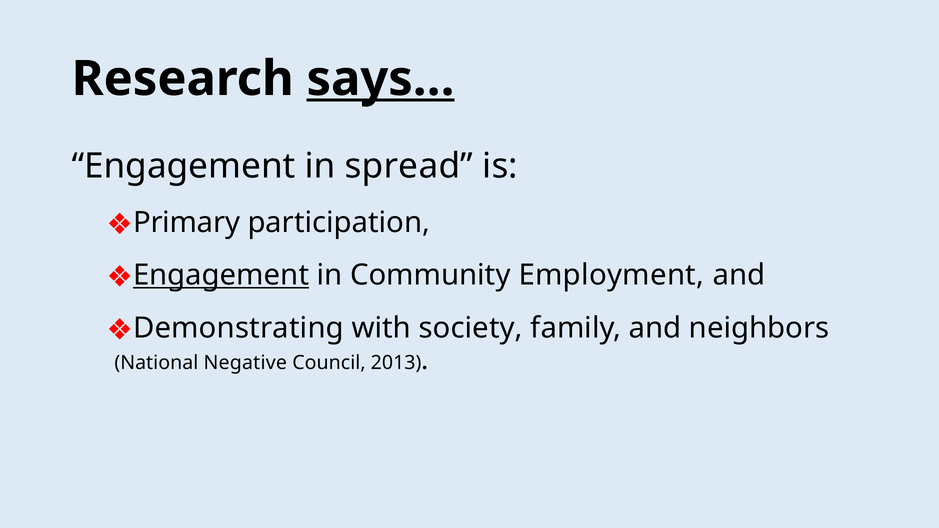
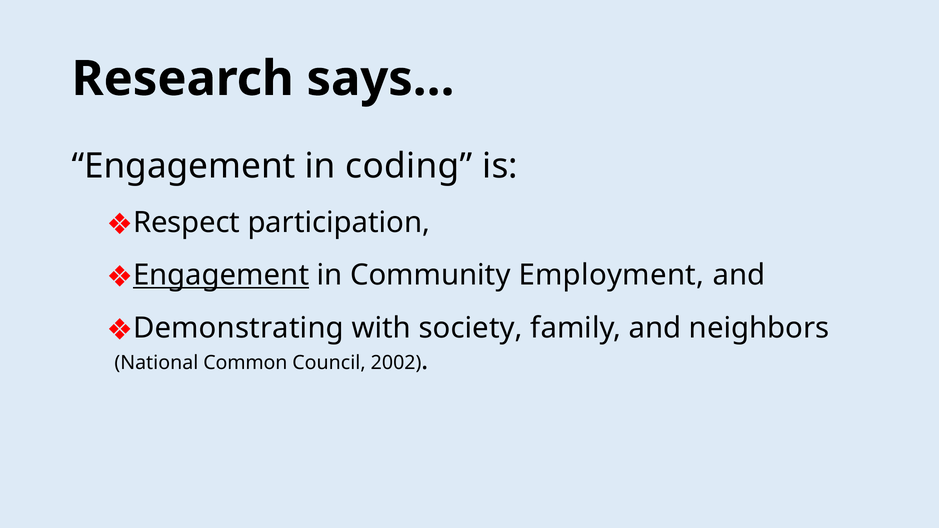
says… underline: present -> none (381, 79)
spread: spread -> coding (409, 166)
Primary: Primary -> Respect (187, 222)
Negative: Negative -> Common (245, 363)
2013: 2013 -> 2002 (396, 363)
